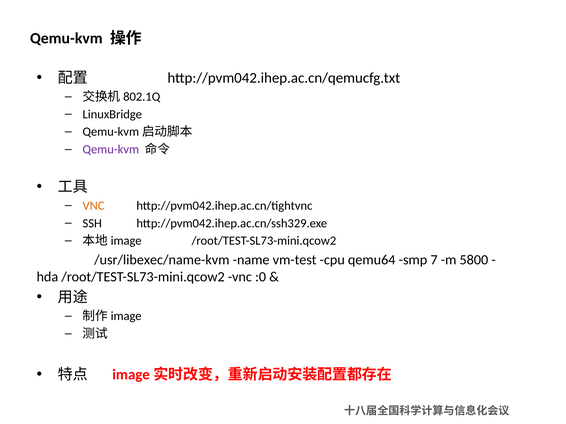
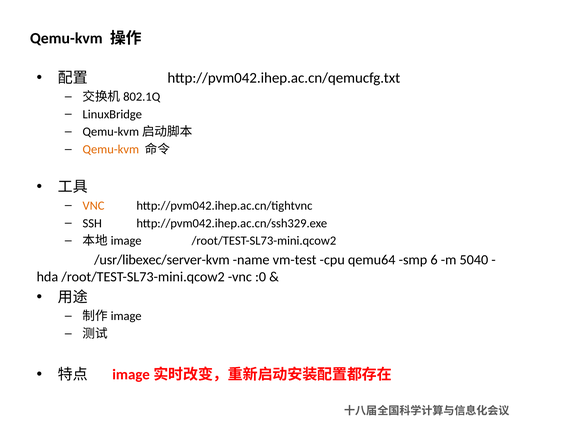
Qemu-kvm colour: purple -> orange (111, 150)
/usr/libexec/name-kvm: /usr/libexec/name-kvm -> /usr/libexec/server-kvm (162, 260)
7: 7 -> 6 (434, 260)
5800: 5800 -> 5040 (474, 260)
